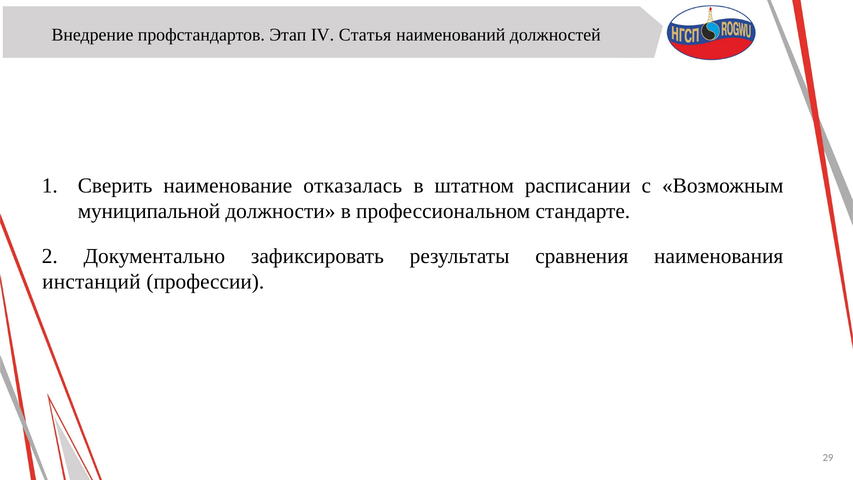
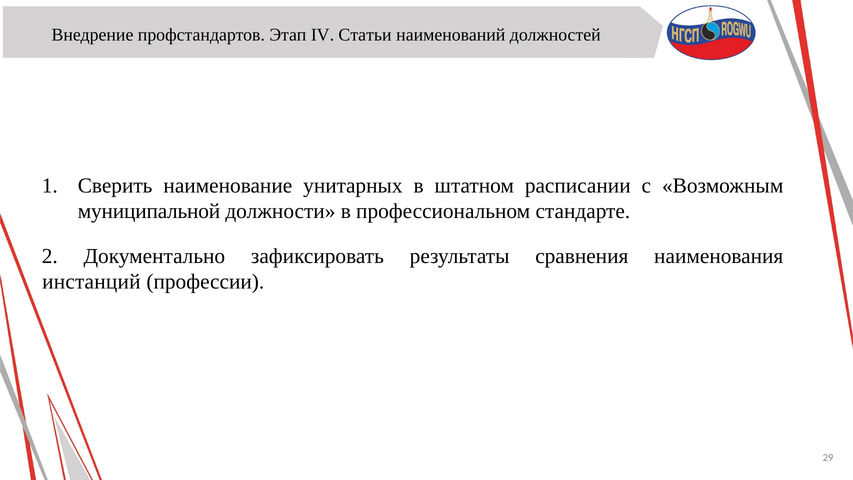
Статья: Статья -> Cтатьи (365, 35)
отказалась: отказалась -> унитарных (353, 186)
